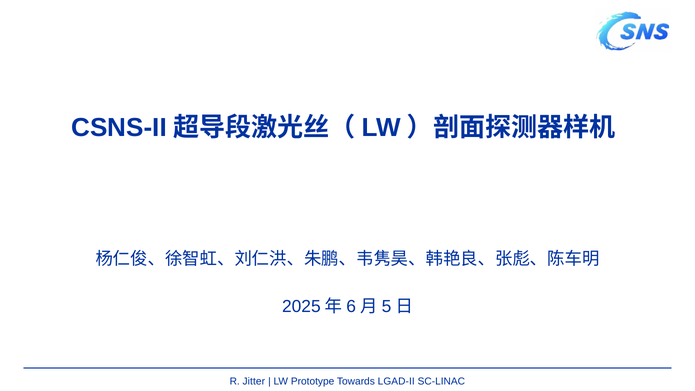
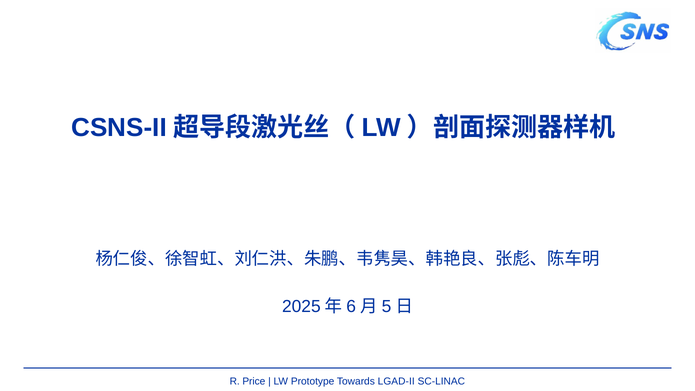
Jitter: Jitter -> Price (254, 381)
